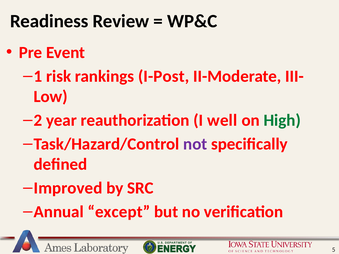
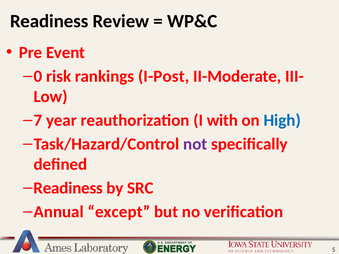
1: 1 -> 0 (38, 76)
2: 2 -> 7 (38, 120)
well: well -> with (222, 120)
High colour: green -> blue (282, 120)
Improved: Improved -> Readiness (68, 188)
